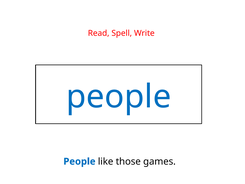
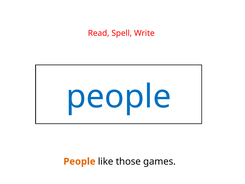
People colour: blue -> orange (79, 161)
